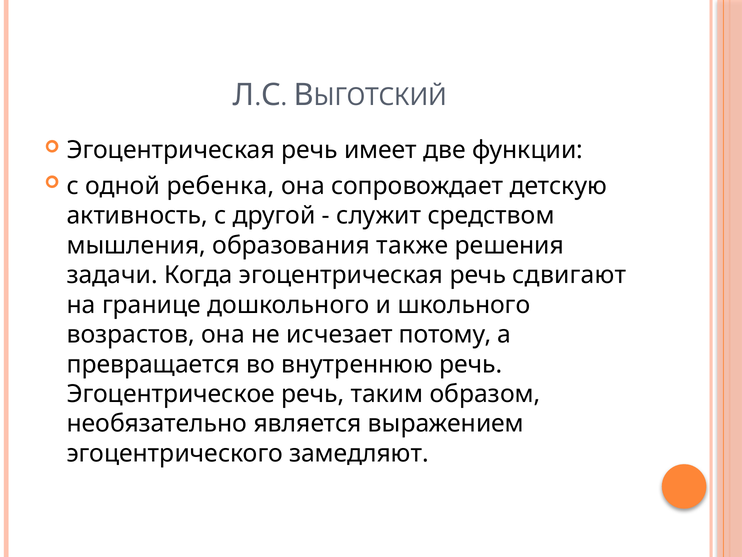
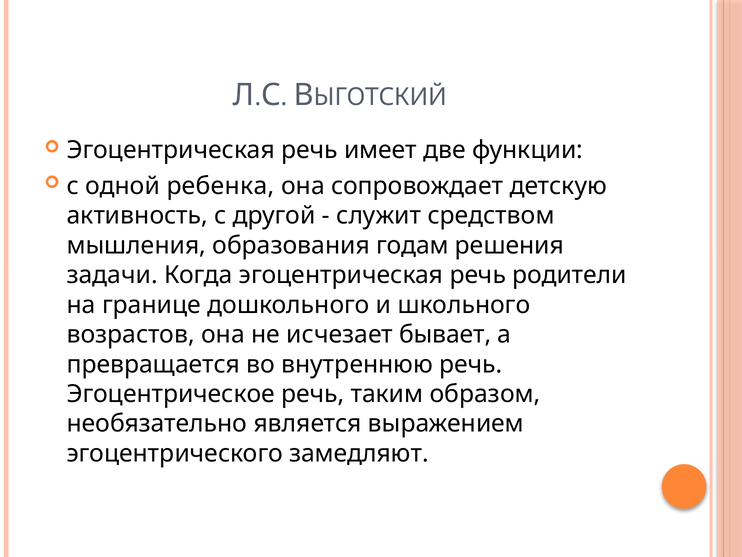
также: также -> годам (413, 245)
сдвигают: сдвигают -> родители (569, 275)
потому: потому -> бывает (445, 334)
